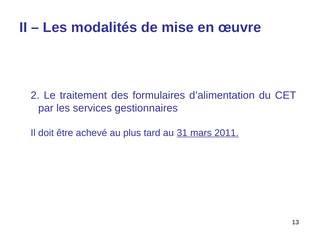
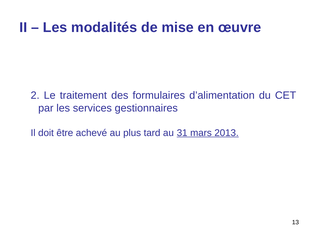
2011: 2011 -> 2013 (227, 133)
